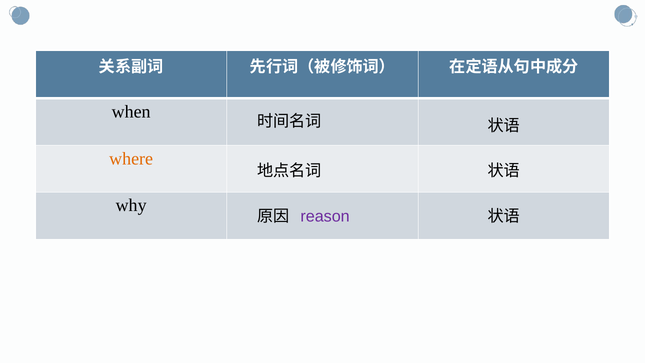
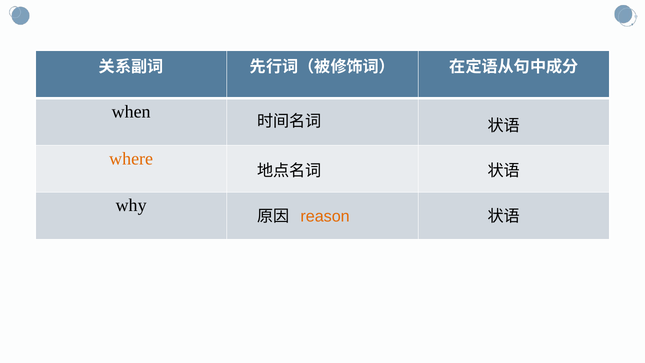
reason colour: purple -> orange (325, 217)
